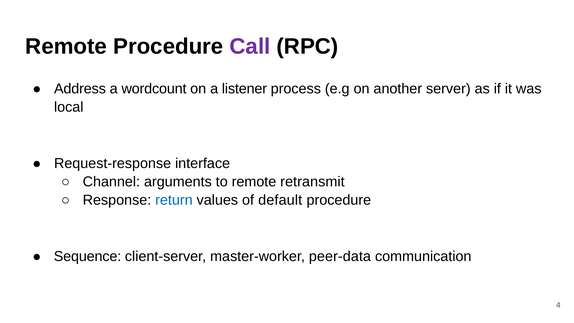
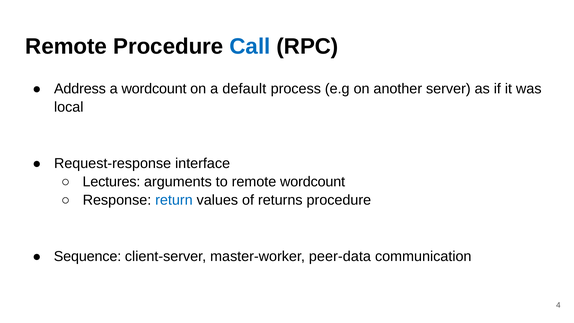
Call colour: purple -> blue (250, 46)
listener: listener -> default (244, 89)
Channel: Channel -> Lectures (111, 182)
remote retransmit: retransmit -> wordcount (313, 182)
default: default -> returns (280, 200)
